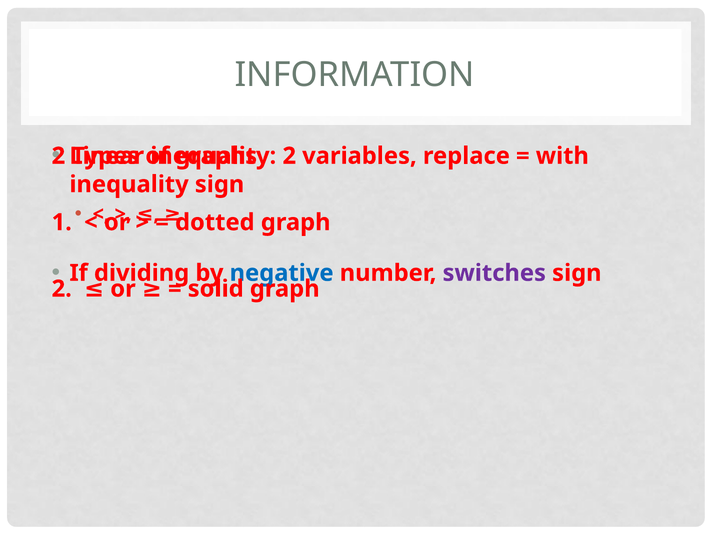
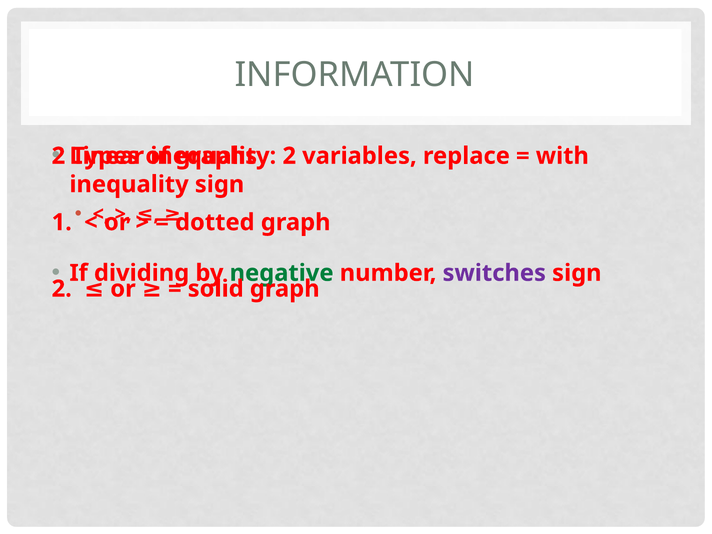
negative colour: blue -> green (282, 273)
